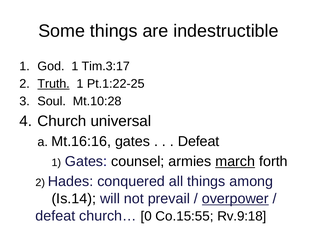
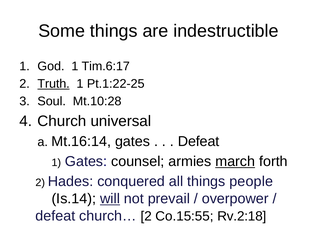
Tim.3:17: Tim.3:17 -> Tim.6:17 (106, 66)
Mt.16:16: Mt.16:16 -> Mt.16:14 (81, 142)
among: among -> people (251, 182)
will underline: none -> present (110, 199)
overpower underline: present -> none (235, 199)
church… 0: 0 -> 2 (146, 217)
Rv.9:18: Rv.9:18 -> Rv.2:18 (242, 217)
